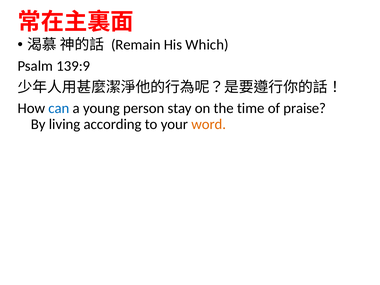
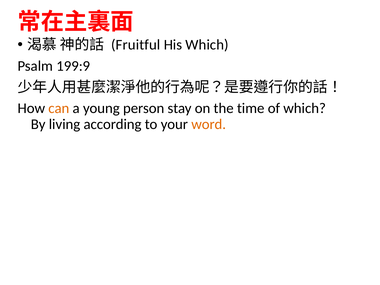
Remain: Remain -> Fruitful (136, 45)
139:9: 139:9 -> 199:9 (73, 66)
can colour: blue -> orange (59, 108)
of praise: praise -> which (305, 108)
